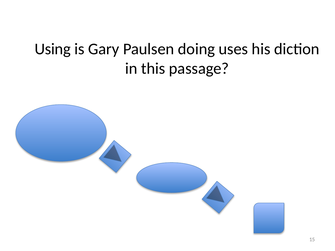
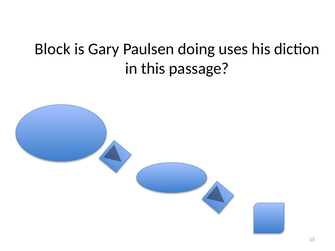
Using: Using -> Block (53, 49)
